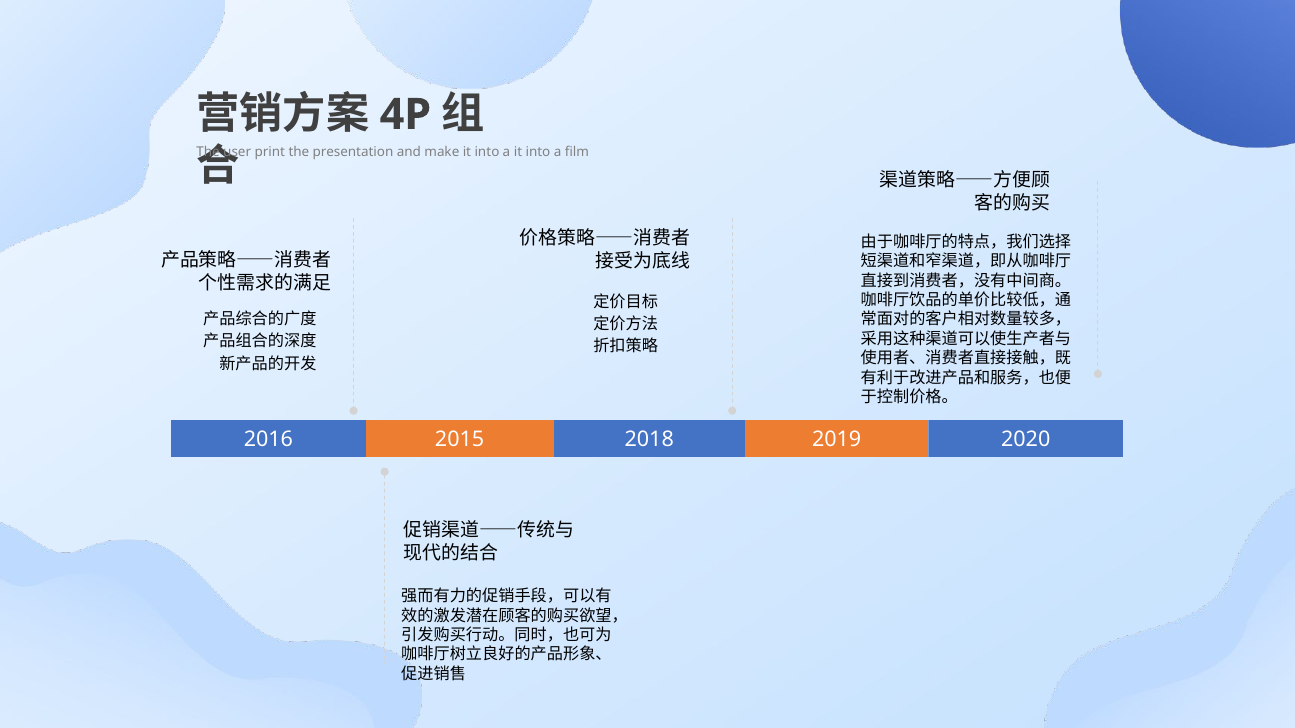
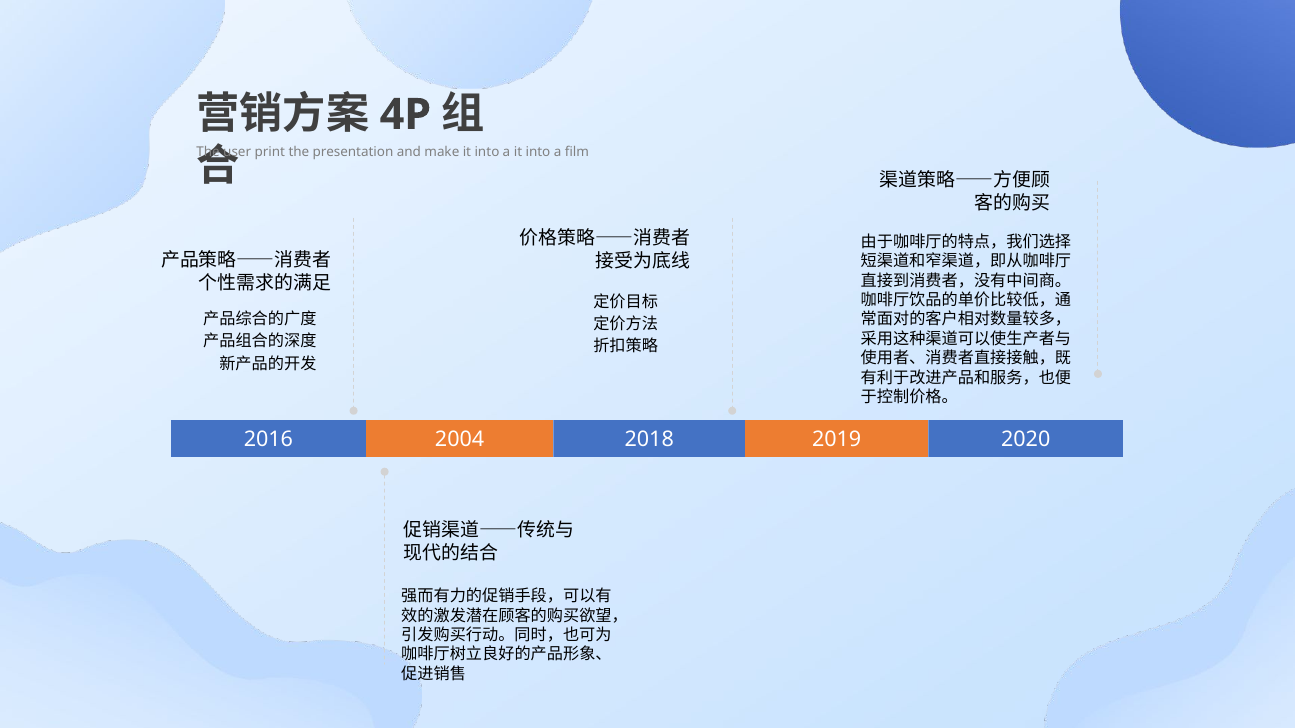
2015: 2015 -> 2004 (460, 440)
